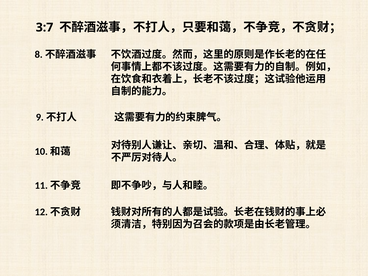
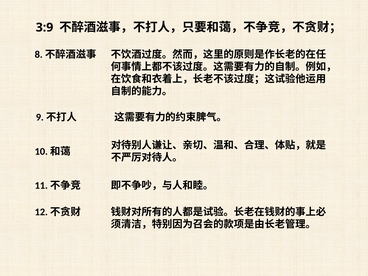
3:7: 3:7 -> 3:9 (45, 27)
